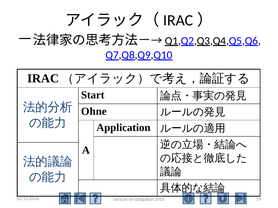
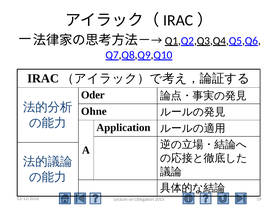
Start: Start -> Oder (93, 95)
